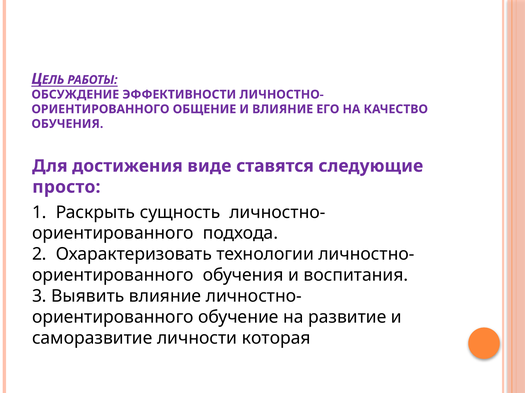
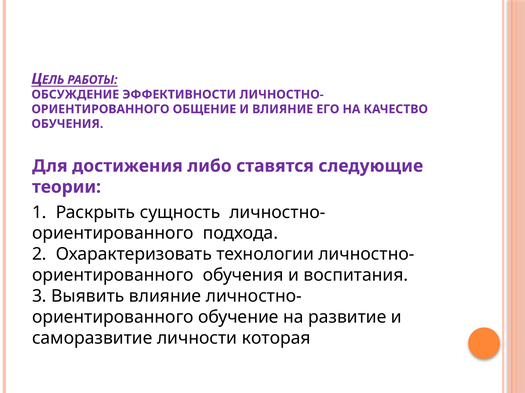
виде: виде -> либо (210, 166)
просто: просто -> теории (67, 187)
